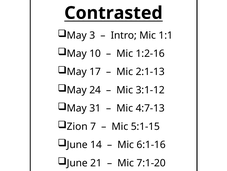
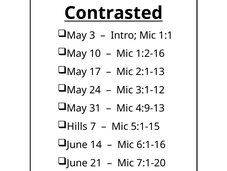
4:7-13: 4:7-13 -> 4:9-13 (150, 108)
Zion: Zion -> Hills (77, 126)
